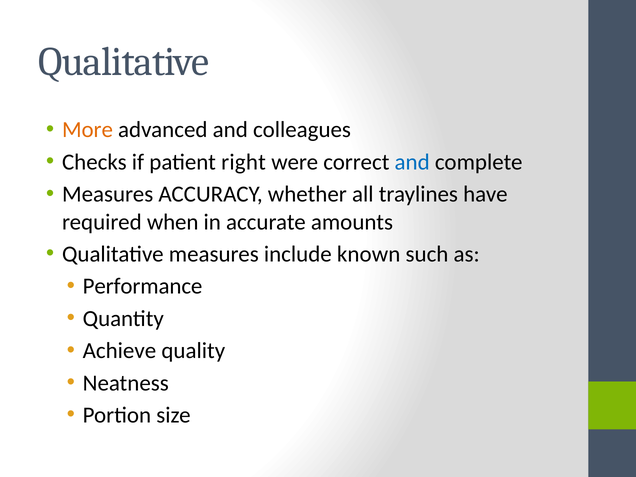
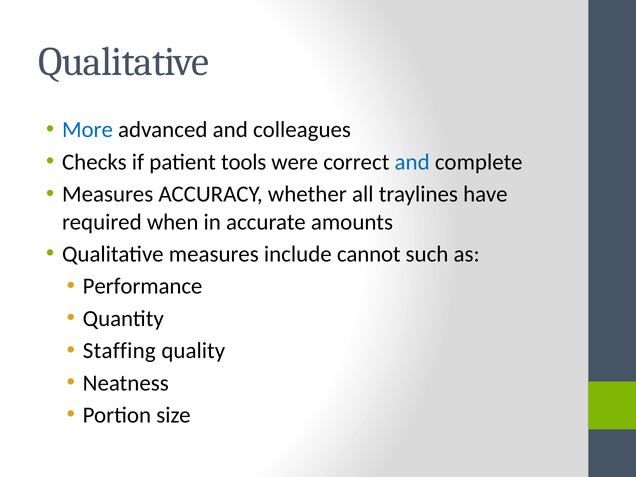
More colour: orange -> blue (87, 130)
right: right -> tools (244, 162)
known: known -> cannot (369, 254)
Achieve: Achieve -> Staffing (119, 351)
